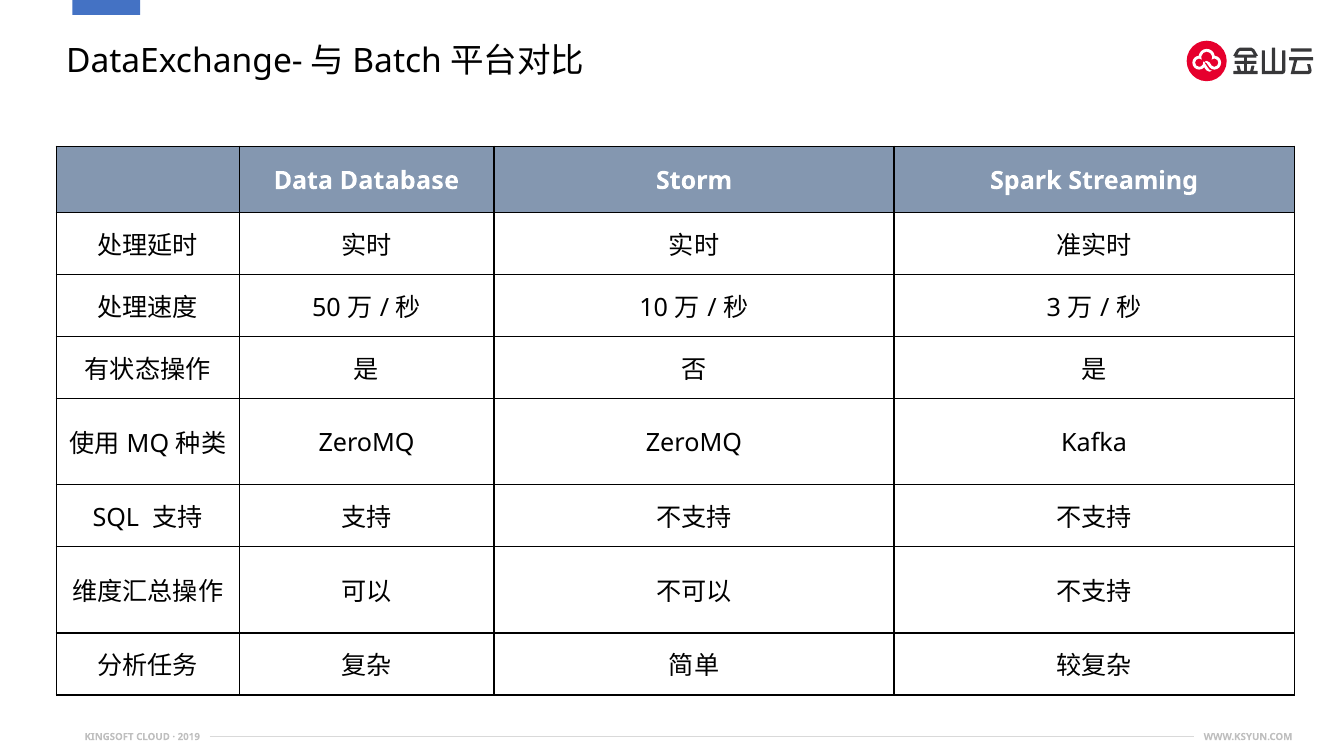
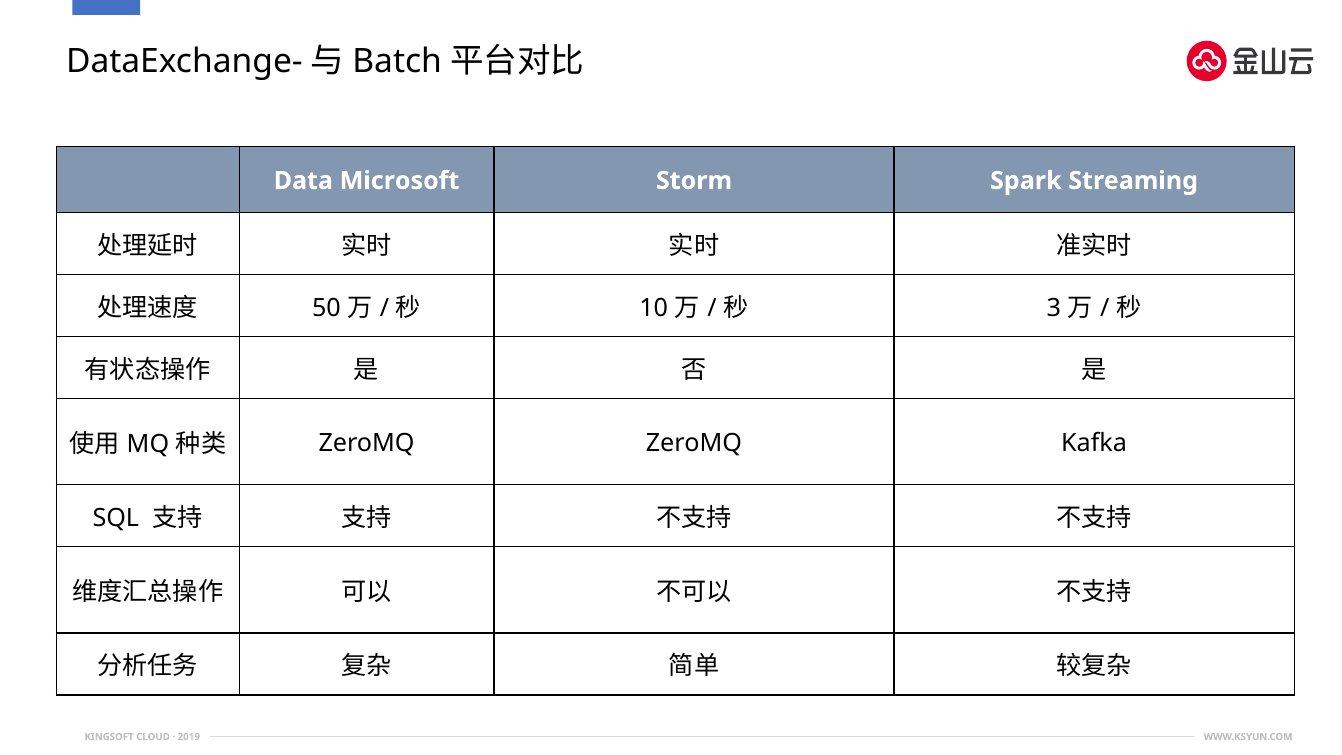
Database: Database -> Microsoft (399, 181)
